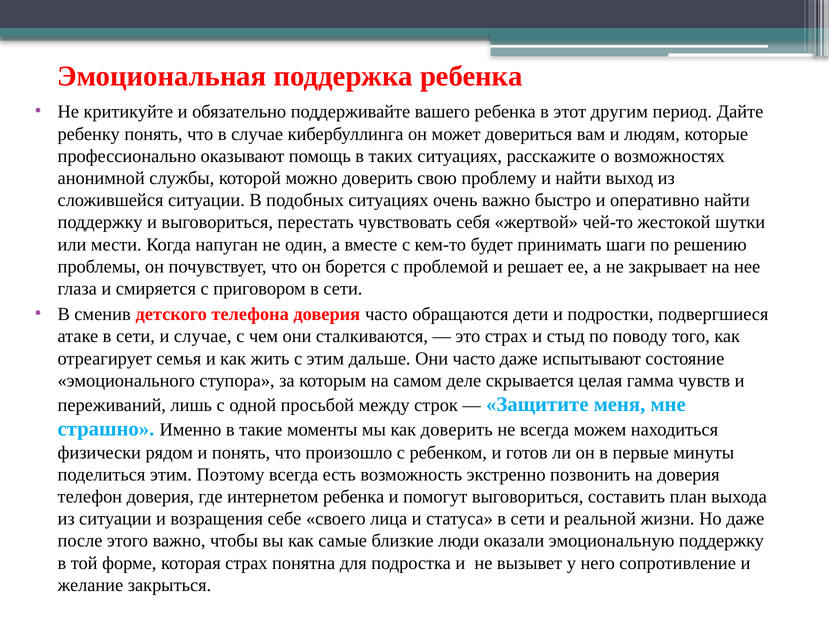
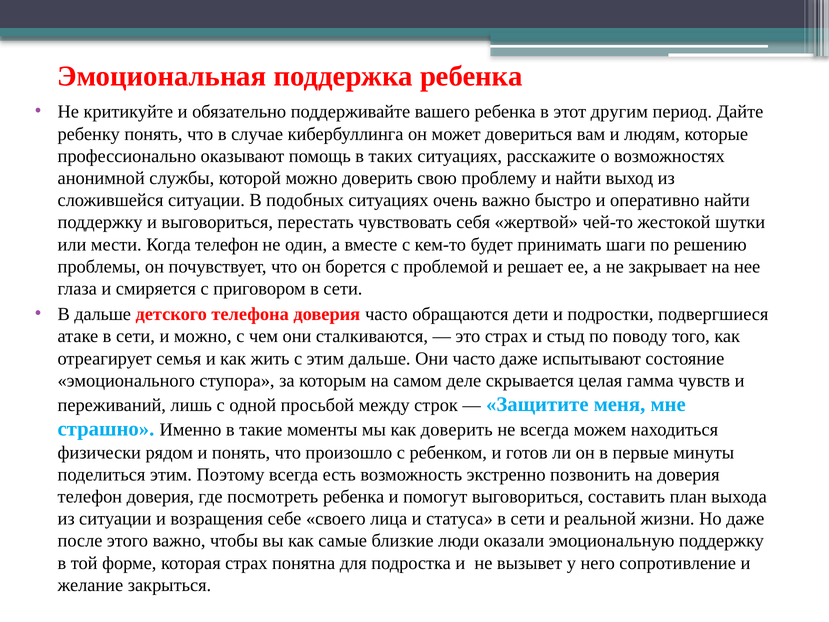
Когда напуган: напуган -> телефон (227, 244)
В сменив: сменив -> дальше (103, 314)
и случае: случае -> можно (203, 336)
интернетом: интернетом -> посмотреть (273, 496)
